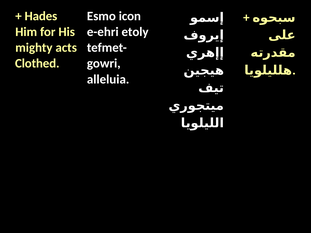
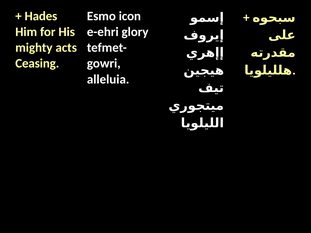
etoly: etoly -> glory (135, 32)
Clothed: Clothed -> Ceasing (37, 63)
